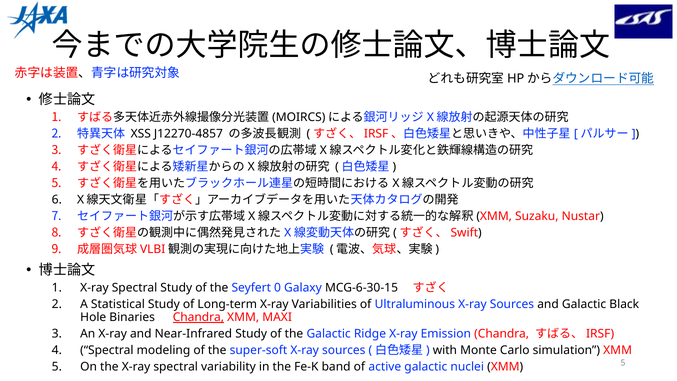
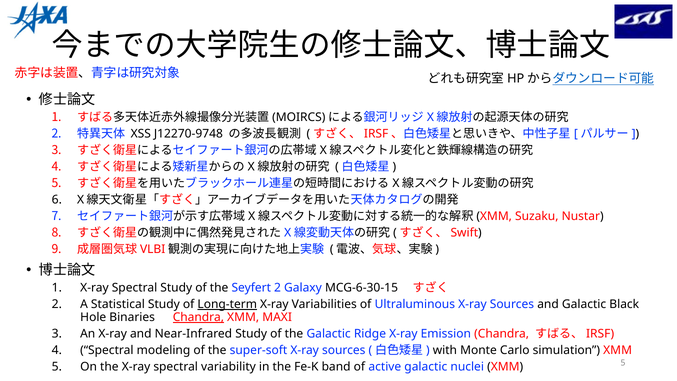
J12270-4857: J12270-4857 -> J12270-9748 (188, 134)
Seyfert 0: 0 -> 2 (278, 288)
Long-term underline: none -> present (227, 304)
